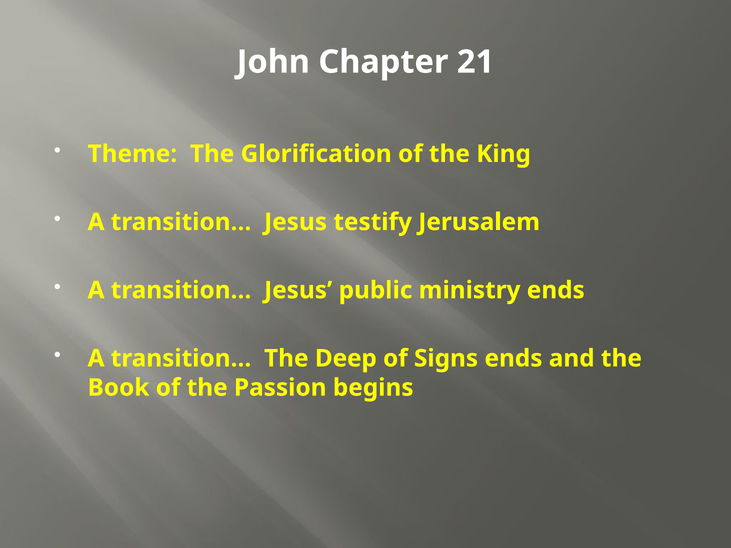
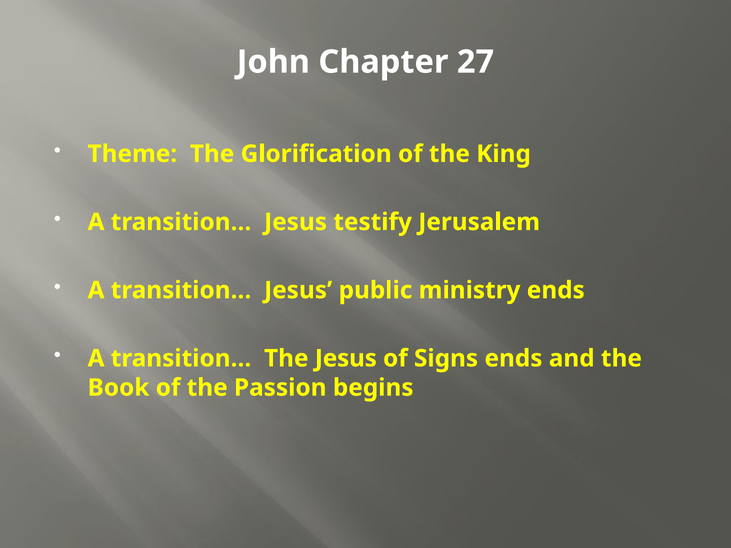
21: 21 -> 27 (475, 62)
The Deep: Deep -> Jesus (346, 359)
